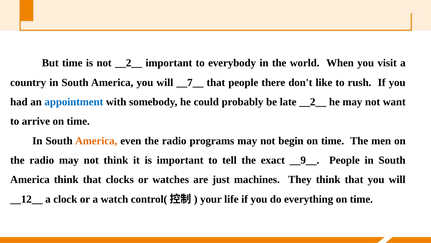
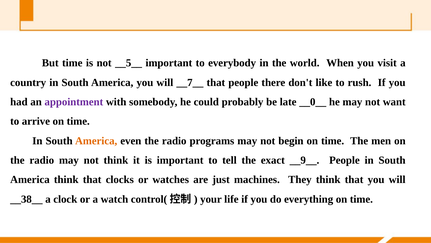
not __2__: __2__ -> __5__ (129, 63)
appointment colour: blue -> purple (74, 102)
late __2__: __2__ -> __0__ (313, 102)
__12__: __12__ -> __38__ (26, 199)
